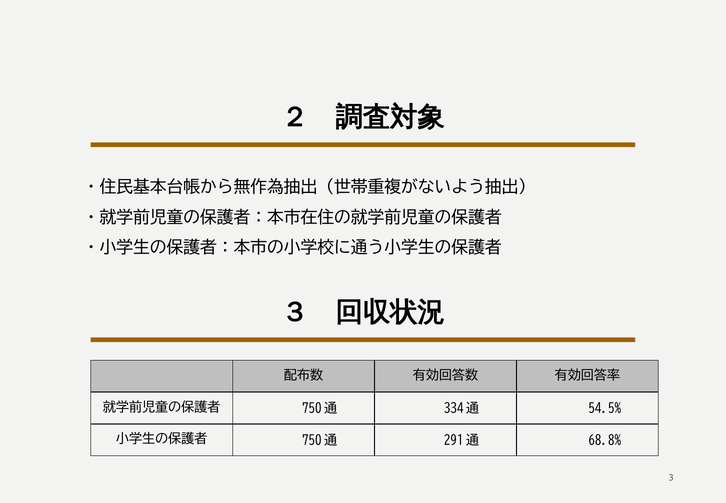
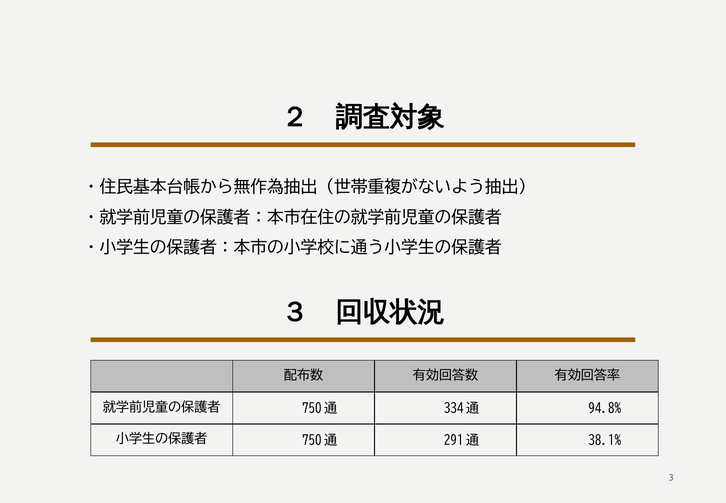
54.5%: 54.5% -> 94.8% (605, 408)
68.8%: 68.8% -> 38.1% (605, 440)
